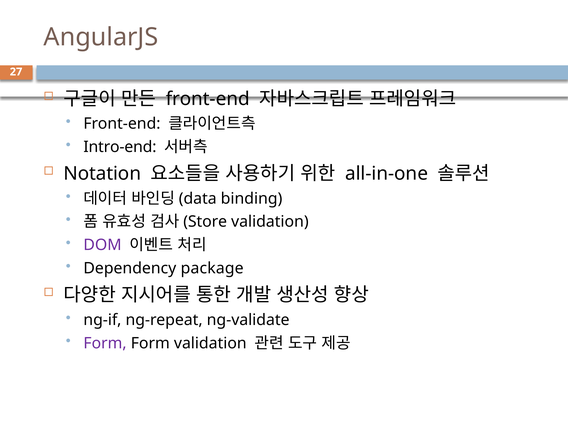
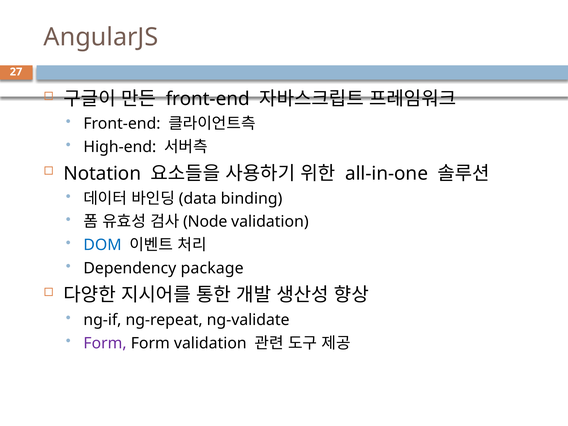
Intro-end: Intro-end -> High-end (120, 147)
Store: Store -> Node (205, 222)
DOM colour: purple -> blue (103, 245)
